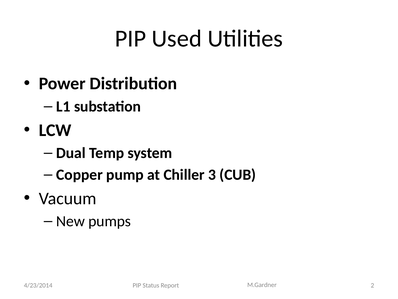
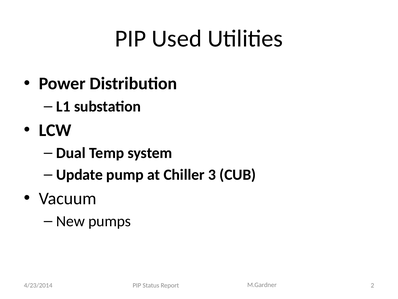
Copper: Copper -> Update (80, 174)
